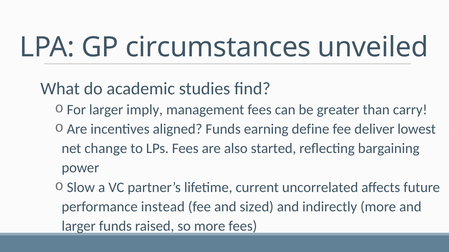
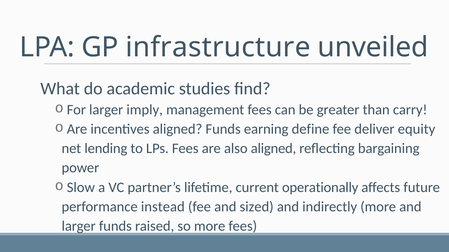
circumstances: circumstances -> infrastructure (218, 47)
lowest: lowest -> equity (417, 129)
change: change -> lending (106, 149)
also started: started -> aligned (274, 149)
uncorrelated: uncorrelated -> operationally (320, 188)
